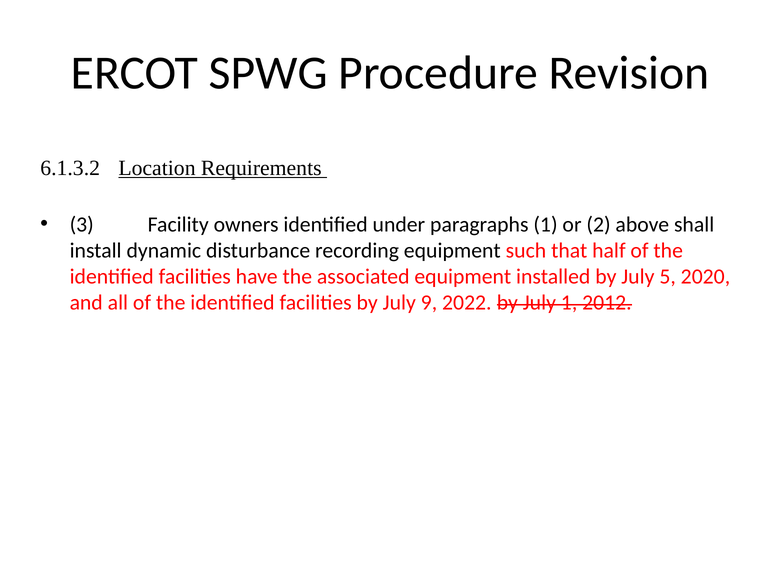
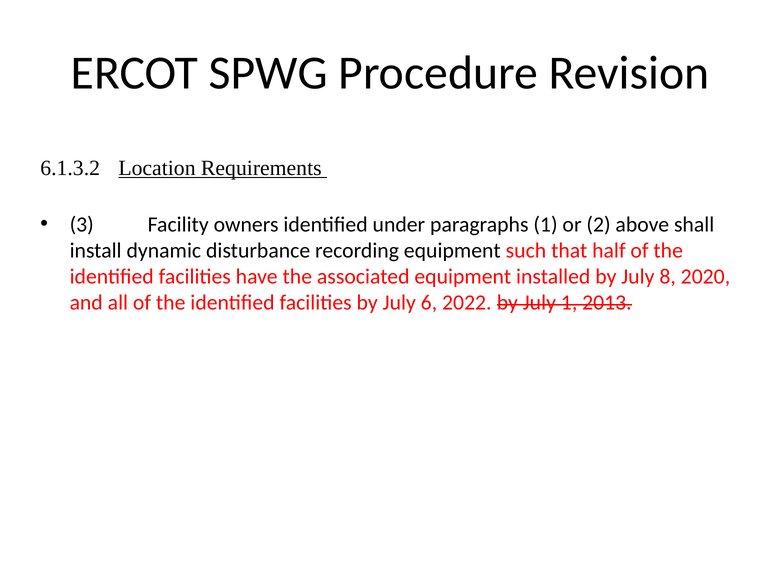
5: 5 -> 8 (668, 277)
9: 9 -> 6 (429, 303)
2012: 2012 -> 2013 (607, 303)
